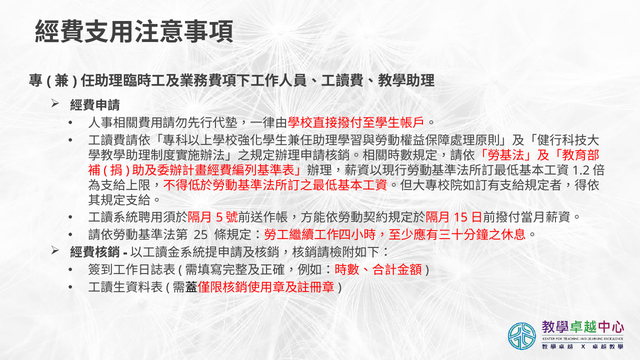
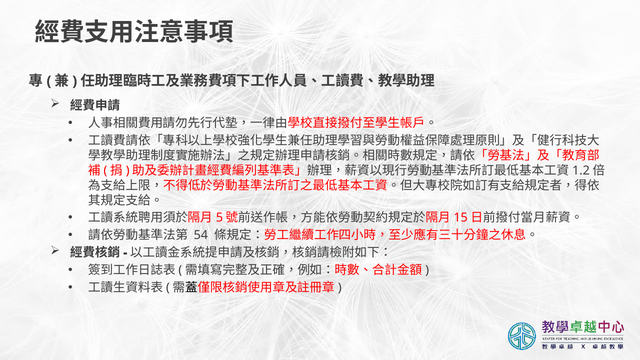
25: 25 -> 54 (201, 235)
